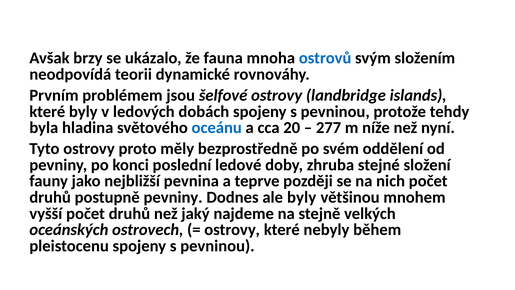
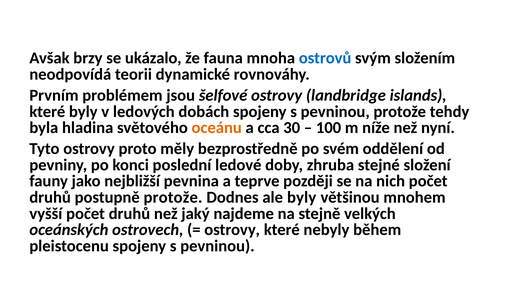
oceánu colour: blue -> orange (217, 128)
20: 20 -> 30 (292, 128)
277: 277 -> 100 (329, 128)
postupně pevniny: pevniny -> protože (173, 197)
